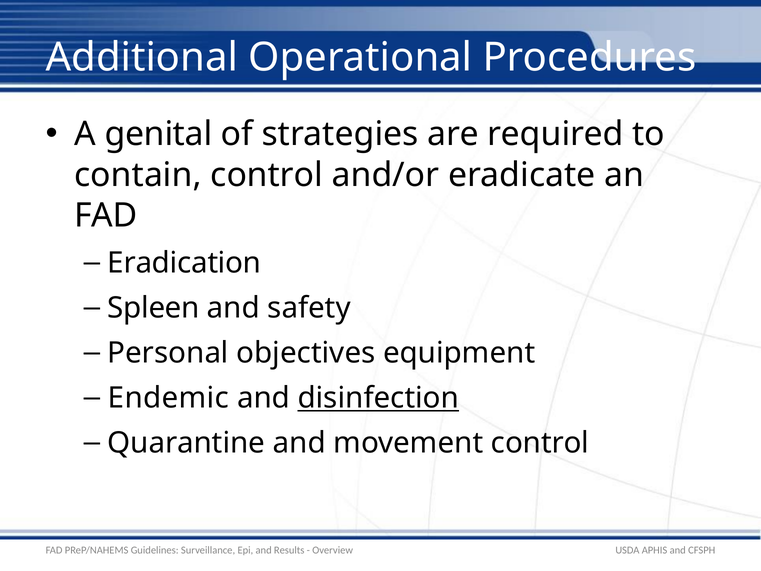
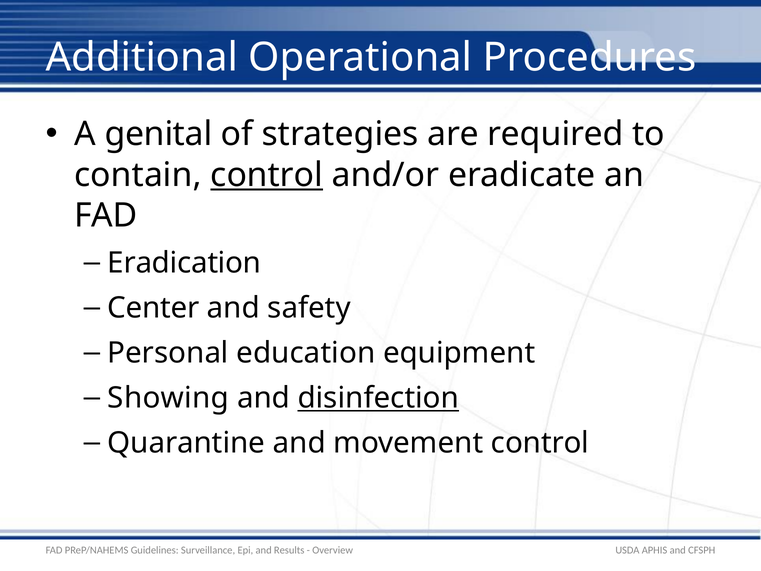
control underline: none -> present (267, 175)
Spleen: Spleen -> Center (153, 308)
objectives: objectives -> education (306, 353)
Endemic: Endemic -> Showing (168, 398)
